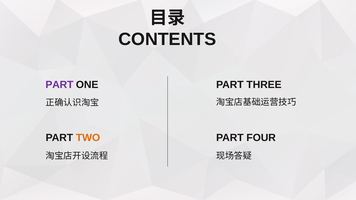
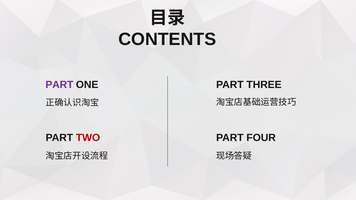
TWO colour: orange -> red (88, 138)
